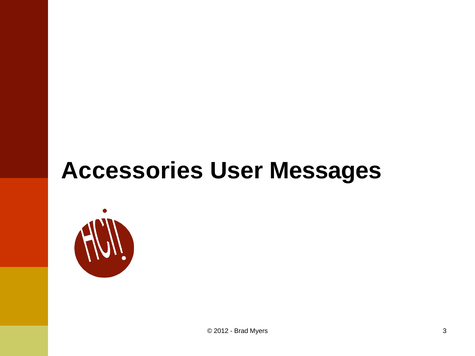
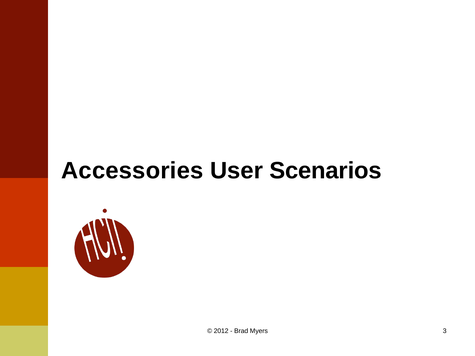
Messages: Messages -> Scenarios (326, 171)
